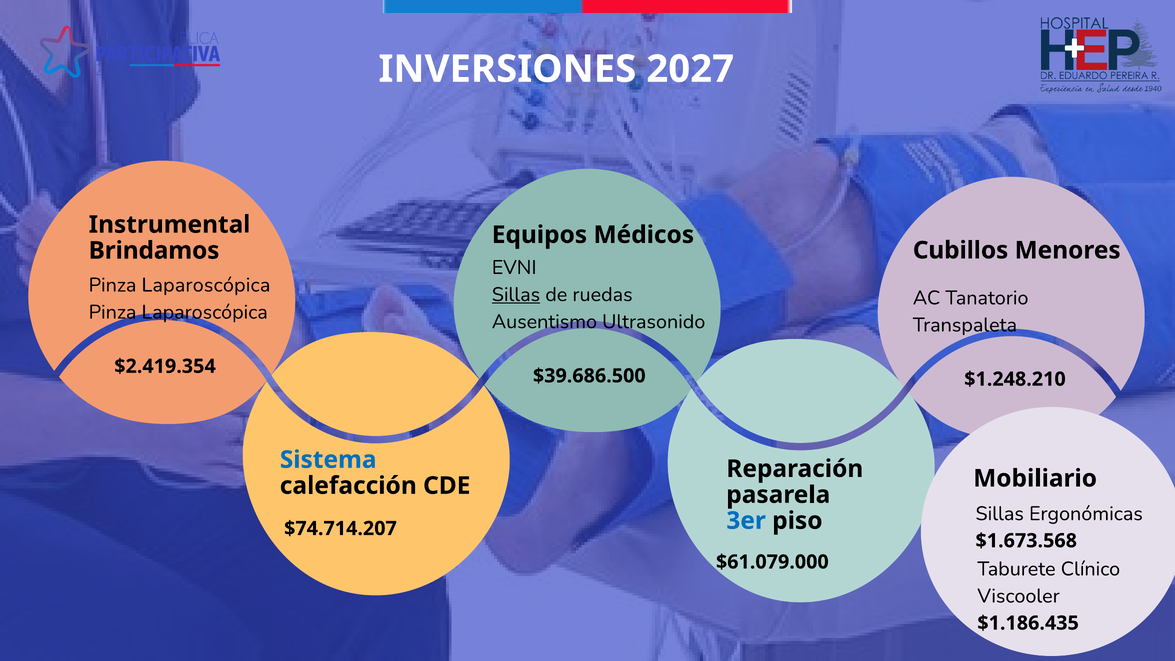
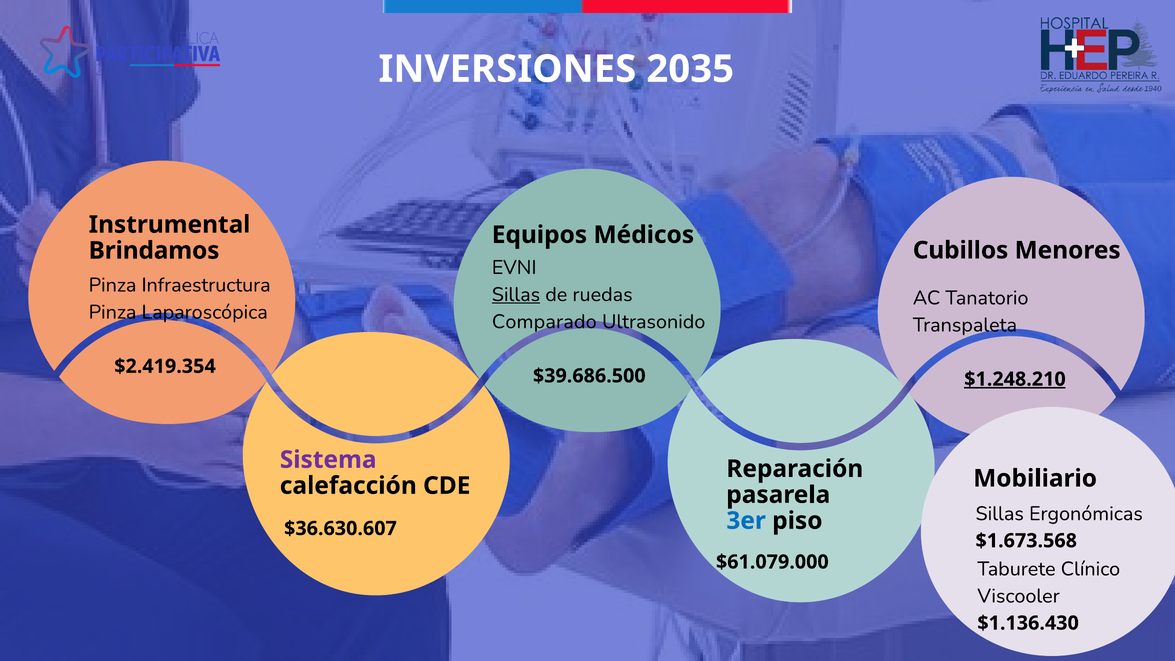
2027: 2027 -> 2035 (690, 69)
Laparoscópica: Laparoscópica -> Infraestructura (206, 285)
Ausentismo: Ausentismo -> Comparado (544, 322)
$1.248.210 underline: none -> present (1015, 379)
Sistema colour: blue -> purple (328, 460)
$74.714.207: $74.714.207 -> $36.630.607 (340, 528)
$1.186.435: $1.186.435 -> $1.136.430 (1028, 623)
